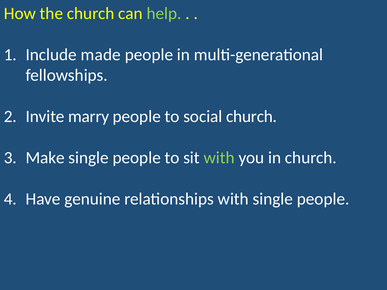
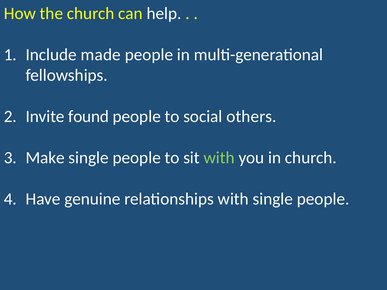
help colour: light green -> white (164, 13)
marry: marry -> found (89, 117)
social church: church -> others (251, 117)
